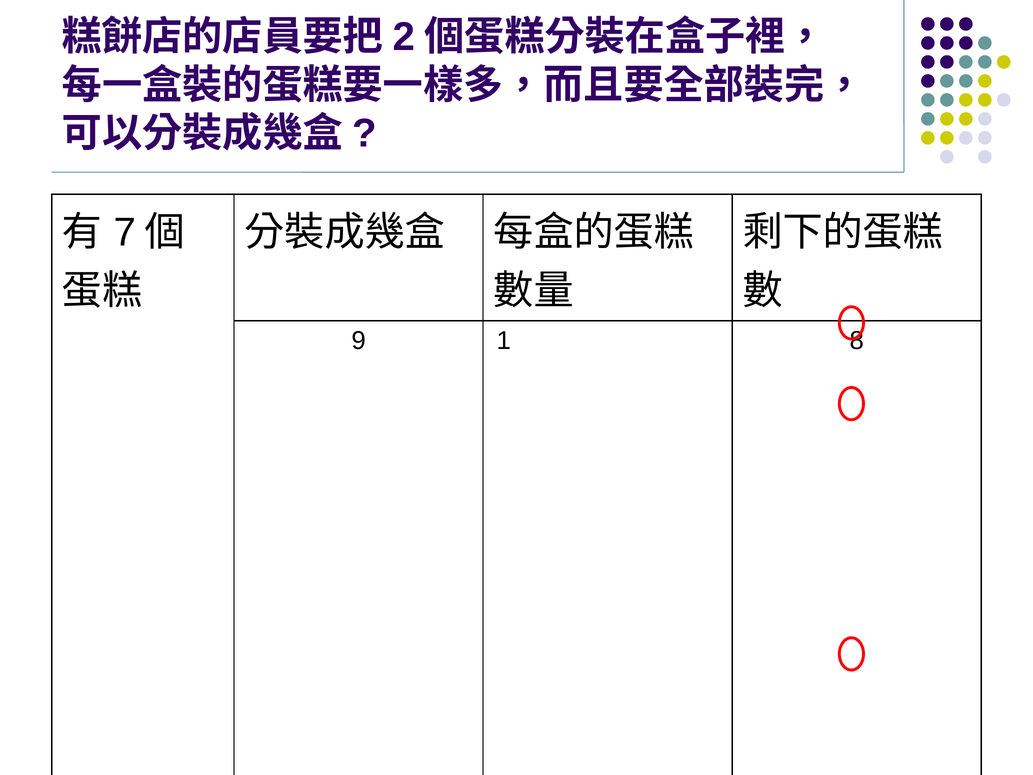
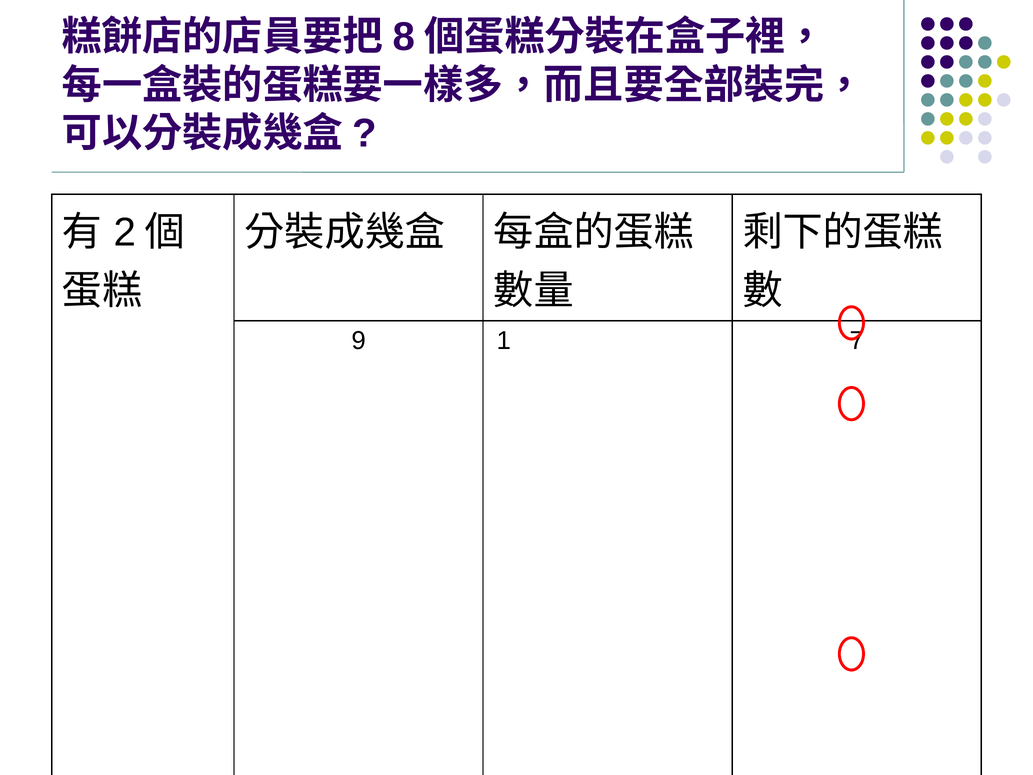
2: 2 -> 8 (404, 37)
7: 7 -> 2 (125, 233)
9 1 8: 8 -> 7 (857, 341)
